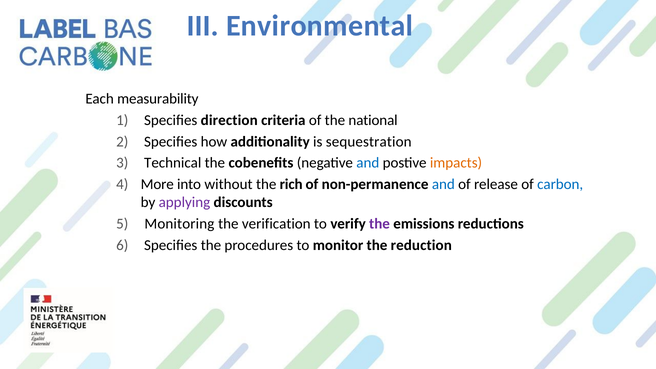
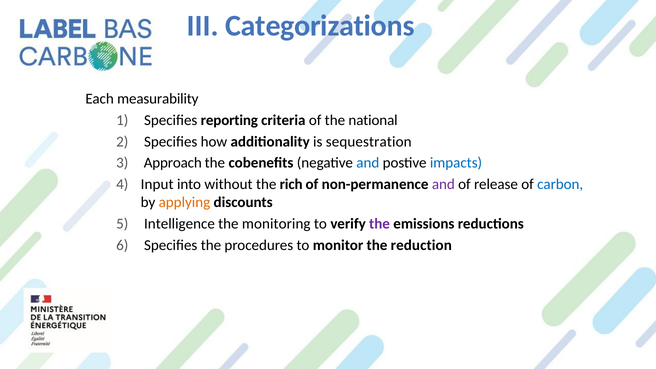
Environmental: Environmental -> Categorizations (320, 26)
direction: direction -> reporting (229, 120)
Technical: Technical -> Approach (173, 163)
impacts colour: orange -> blue (456, 163)
More: More -> Input (157, 184)
and colour: blue -> purple (443, 184)
applying colour: purple -> orange (184, 202)
Monitoring: Monitoring -> Intelligence (179, 224)
verification: verification -> monitoring (276, 224)
